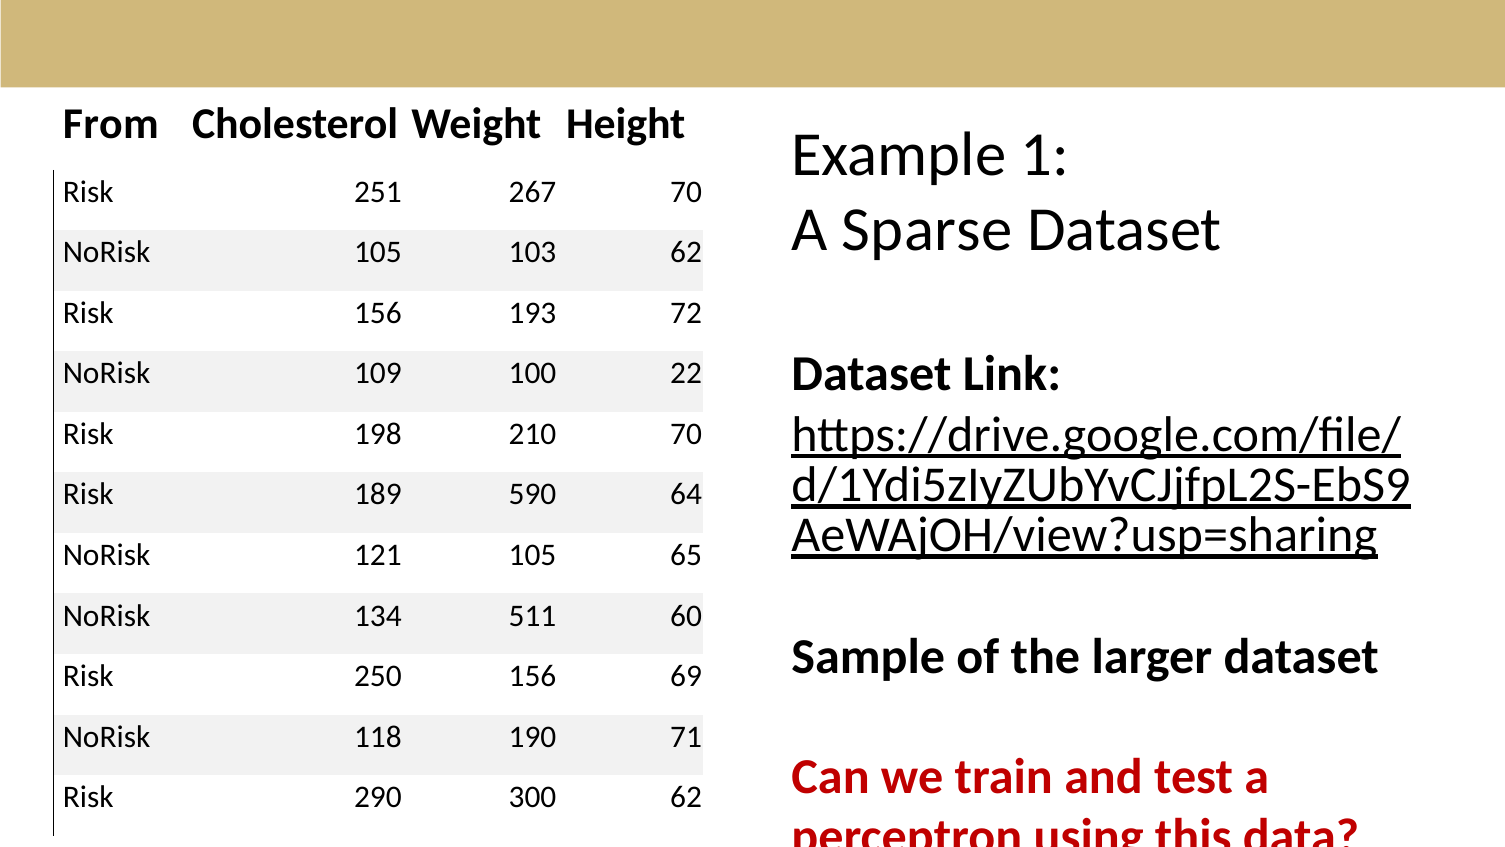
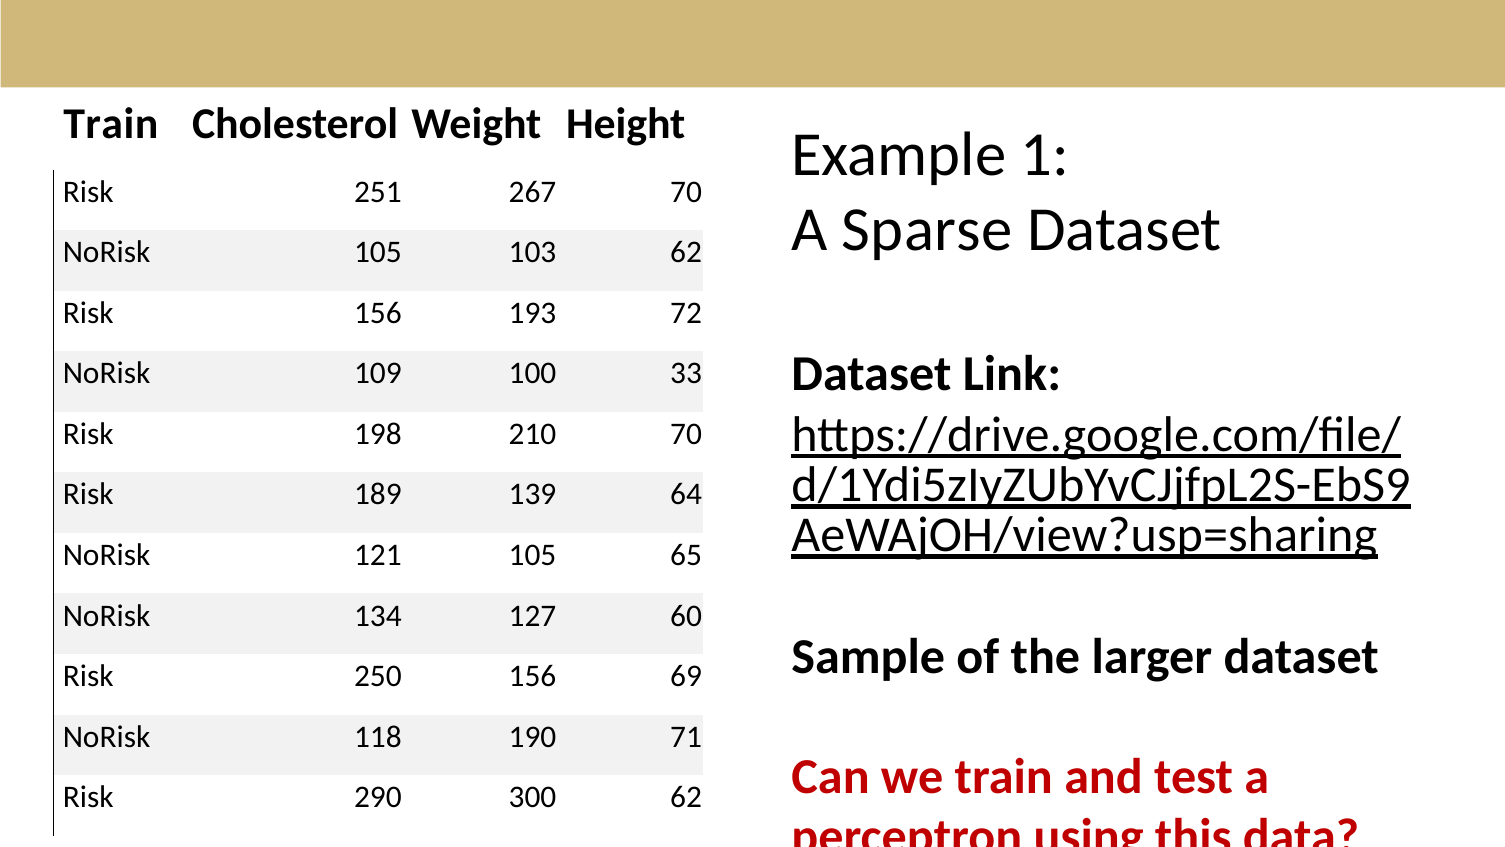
From: From -> Train (111, 124)
22: 22 -> 33 (686, 373)
590: 590 -> 139 (533, 494)
511: 511 -> 127 (533, 615)
